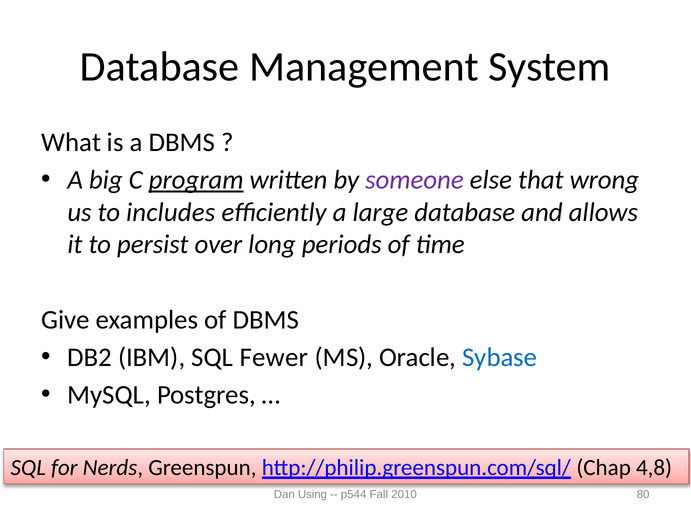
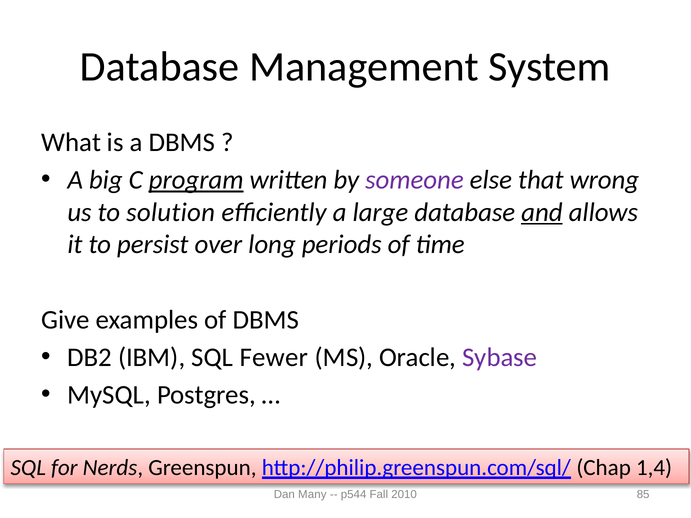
includes: includes -> solution (171, 212)
and underline: none -> present (542, 212)
Sybase colour: blue -> purple (500, 358)
4,8: 4,8 -> 1,4 (654, 468)
Using: Using -> Many (312, 495)
80: 80 -> 85 (643, 495)
